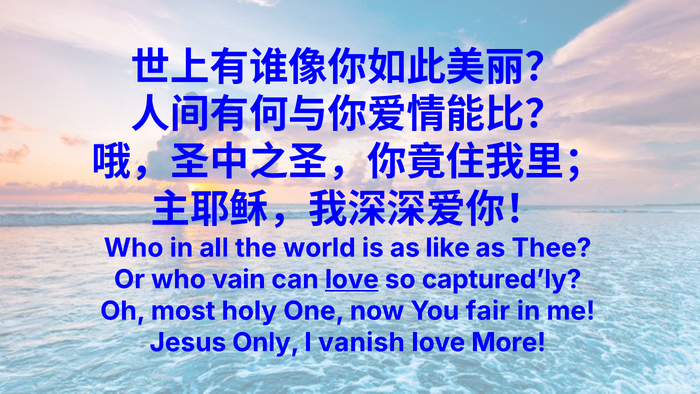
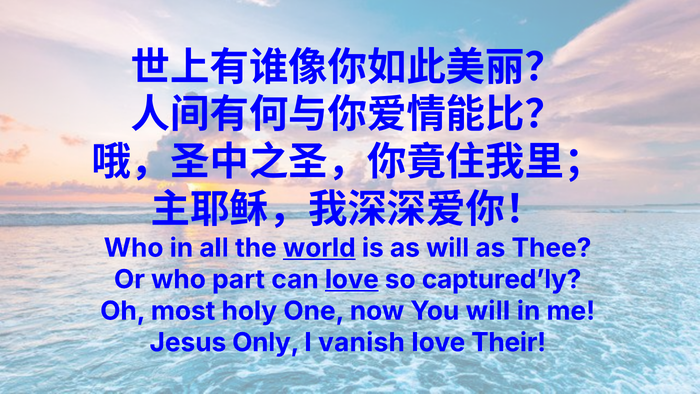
world underline: none -> present (319, 248)
as like: like -> will (448, 248)
vain: vain -> part (238, 279)
You fair: fair -> will (488, 311)
More: More -> Their (509, 342)
